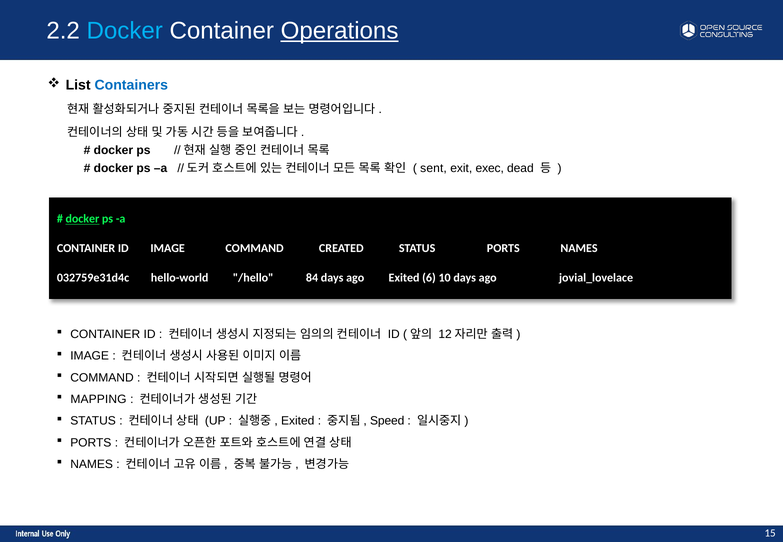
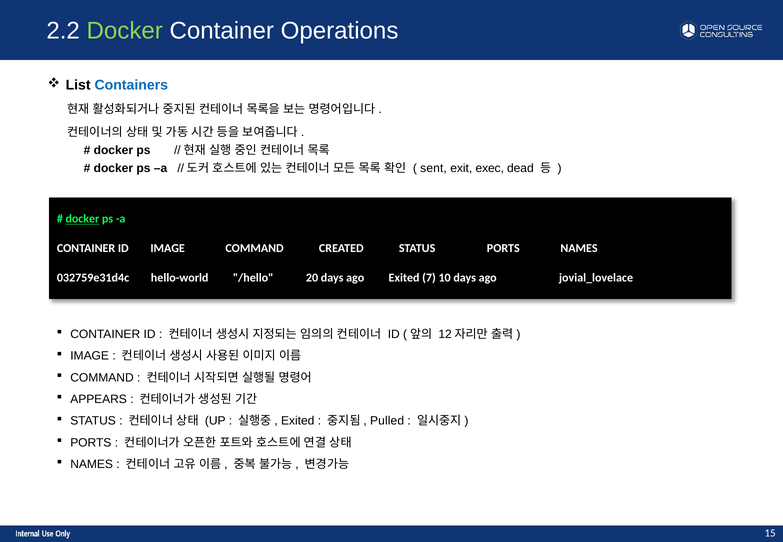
Docker colour: light blue -> light green (125, 31)
Operations underline: present -> none (340, 31)
84: 84 -> 20 (312, 278)
6: 6 -> 7 (429, 278)
MAPPING: MAPPING -> APPEARS (99, 399)
Speed: Speed -> Pulled (387, 421)
